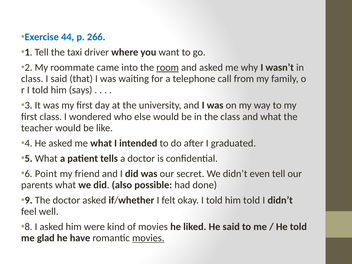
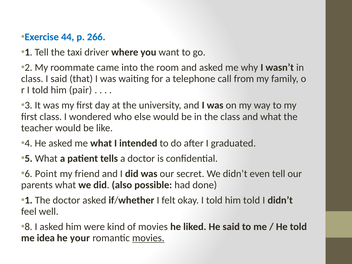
room underline: present -> none (168, 67)
says: says -> pair (81, 90)
9: 9 -> 1 (29, 200)
glad: glad -> idea (46, 238)
have: have -> your (80, 238)
